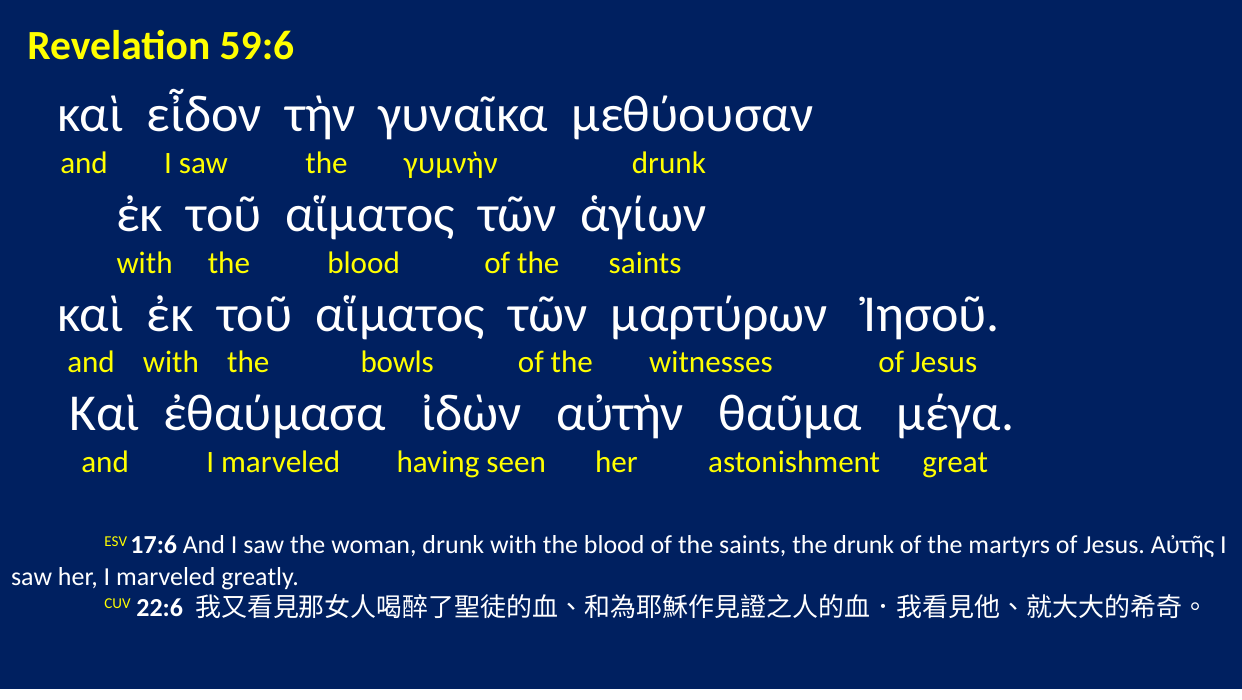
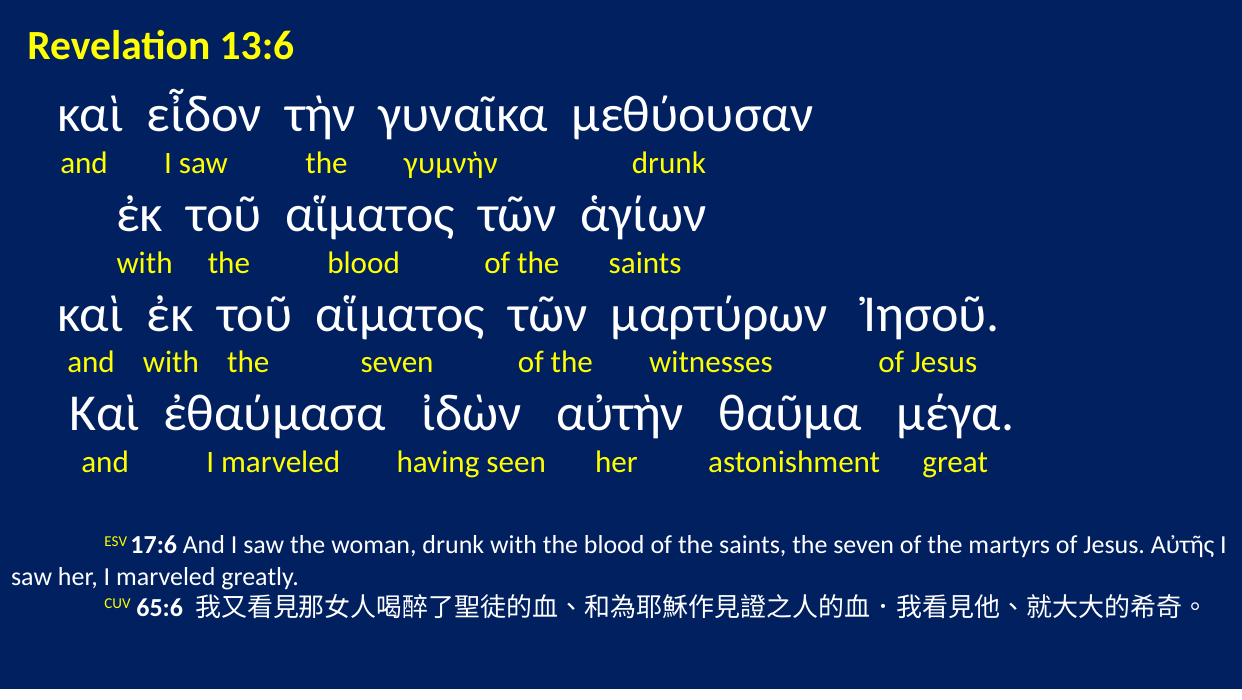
59:6: 59:6 -> 13:6 (257, 46)
with the bowls: bowls -> seven (397, 362)
saints the drunk: drunk -> seven (864, 546)
22:6: 22:6 -> 65:6 (160, 608)
